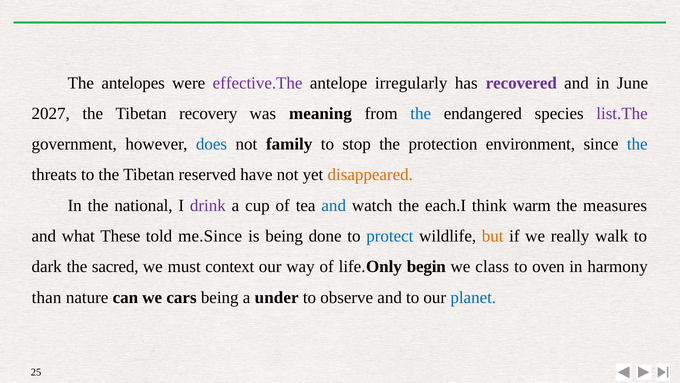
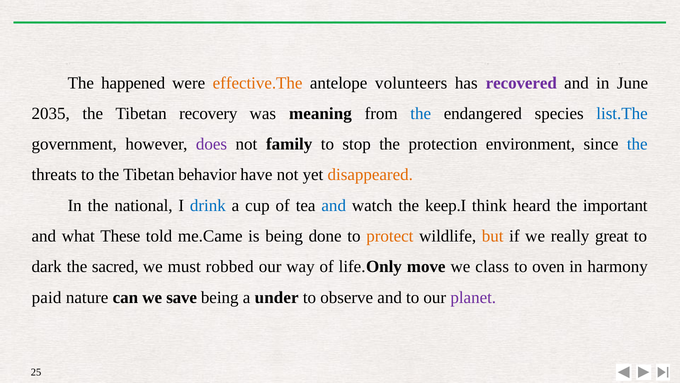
antelopes: antelopes -> happened (133, 83)
effective.The colour: purple -> orange (258, 83)
irregularly: irregularly -> volunteers (411, 83)
2027: 2027 -> 2035 (51, 113)
list.The colour: purple -> blue (622, 113)
does colour: blue -> purple (211, 144)
reserved: reserved -> behavior (207, 175)
drink colour: purple -> blue (208, 205)
each.I: each.I -> keep.I (446, 205)
warm: warm -> heard (532, 205)
measures: measures -> important (615, 205)
me.Since: me.Since -> me.Came (210, 236)
protect colour: blue -> orange (390, 236)
walk: walk -> great (612, 236)
context: context -> robbed (230, 266)
begin: begin -> move (426, 266)
than: than -> paid (47, 297)
cars: cars -> save (182, 297)
planet colour: blue -> purple (473, 297)
